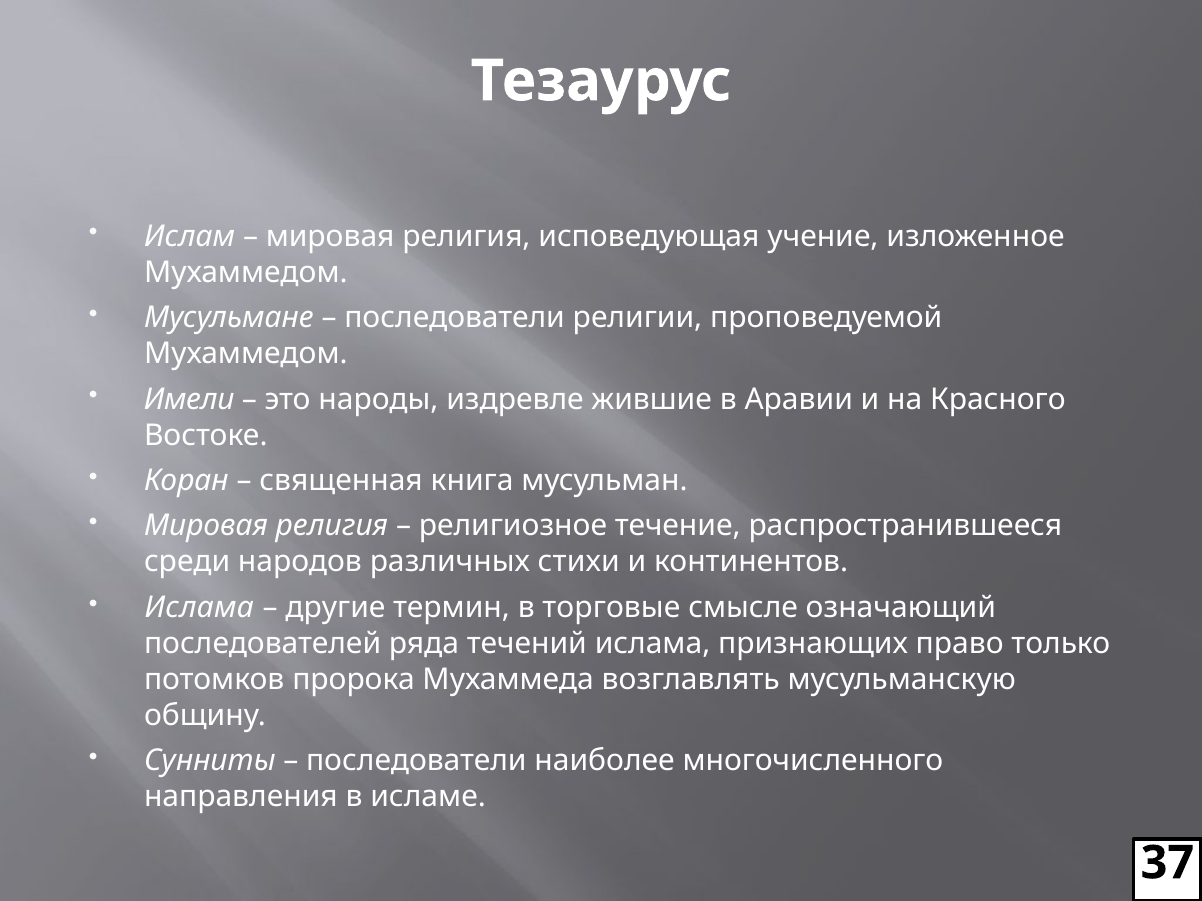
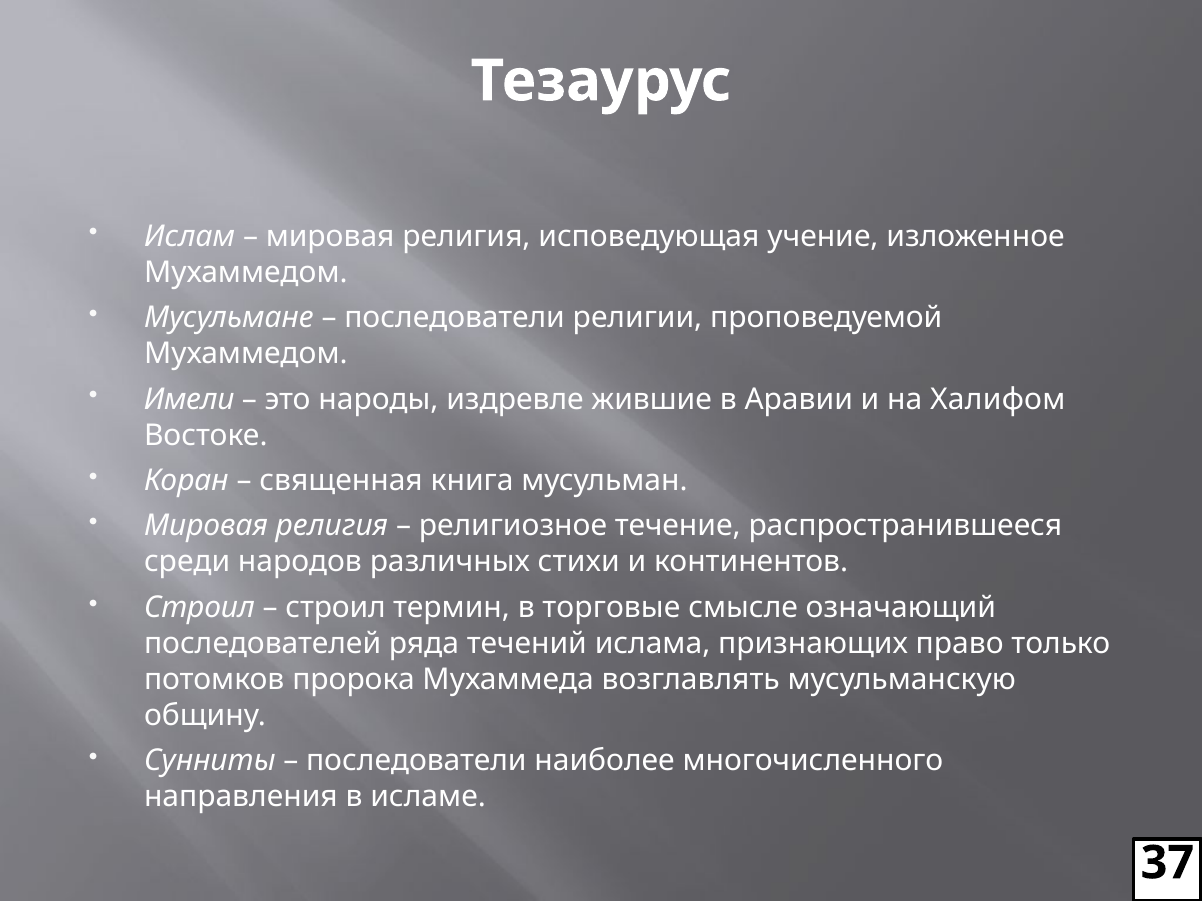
Красного: Красного -> Халифом (998, 399)
Ислама: Ислама -> Строил (199, 608)
другие: другие -> строил (336, 608)
